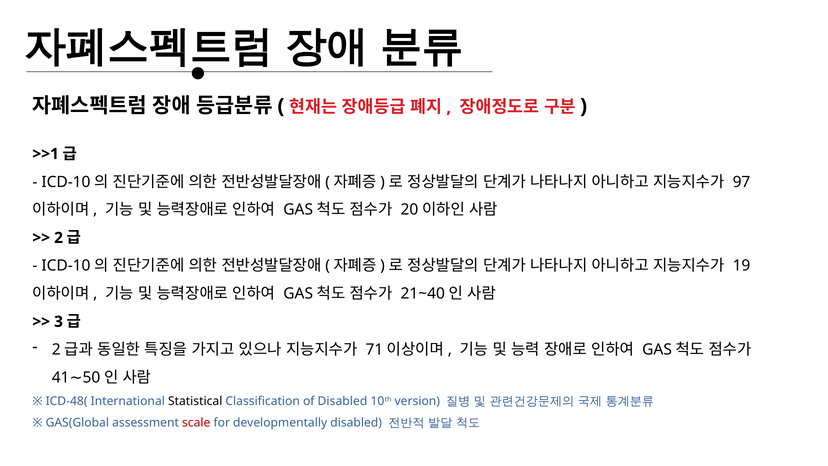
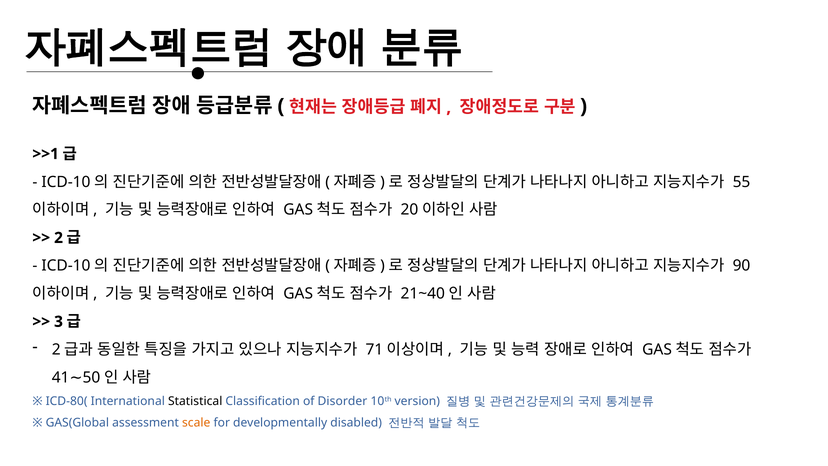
97: 97 -> 55 (741, 182)
19: 19 -> 90 (741, 266)
ICD-48(: ICD-48( -> ICD-80( (67, 401)
of Disabled: Disabled -> Disorder (342, 401)
scale colour: red -> orange (196, 423)
